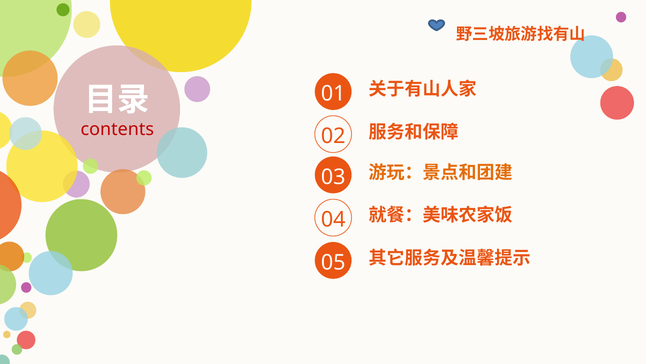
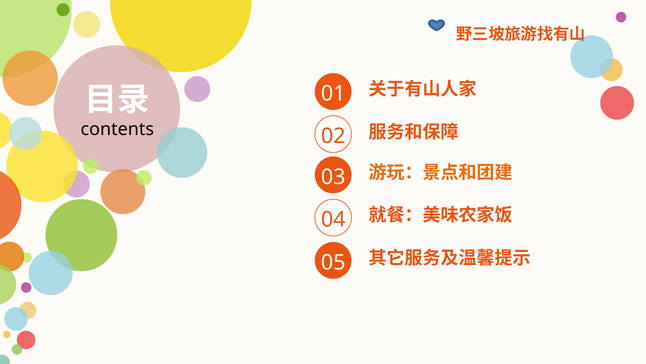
contents colour: red -> black (117, 129)
